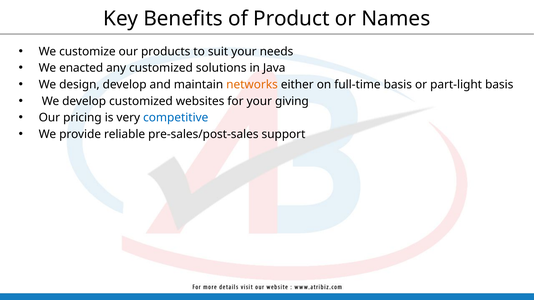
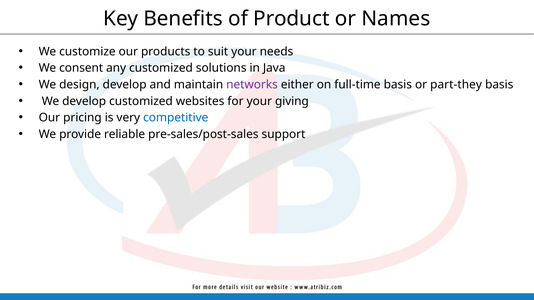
enacted: enacted -> consent (81, 68)
networks colour: orange -> purple (252, 85)
part-light: part-light -> part-they (456, 85)
